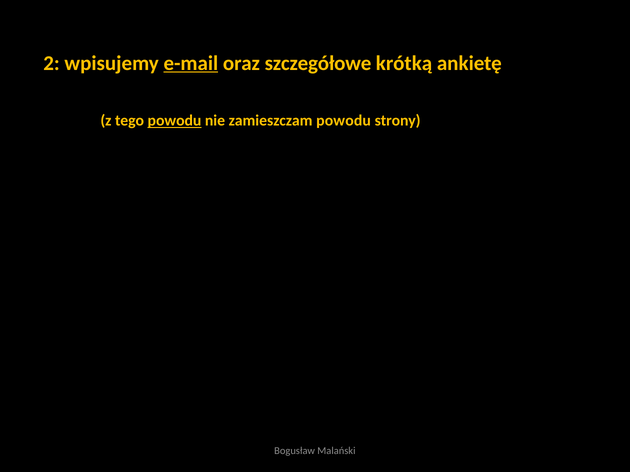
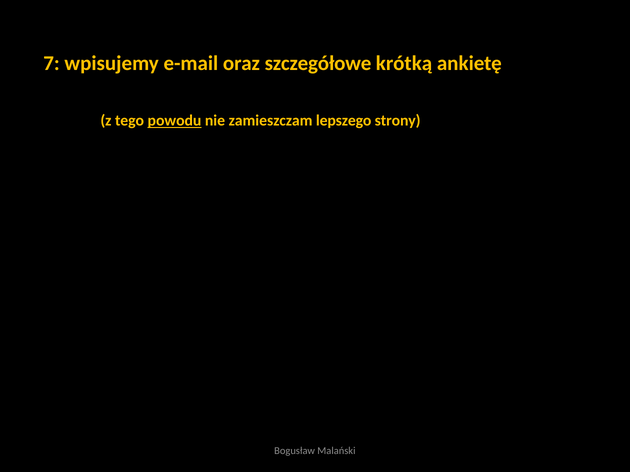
2: 2 -> 7 (52, 63)
e-mail underline: present -> none (191, 63)
zamieszczam powodu: powodu -> lepszego (344, 121)
